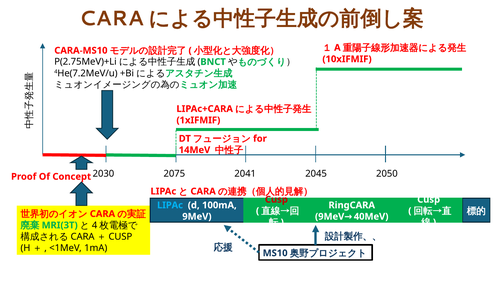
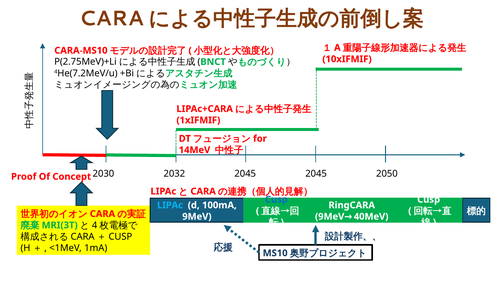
2075: 2075 -> 2032 (174, 173)
2041: 2041 -> 2045 (245, 173)
Cusp colour: red -> blue (276, 199)
